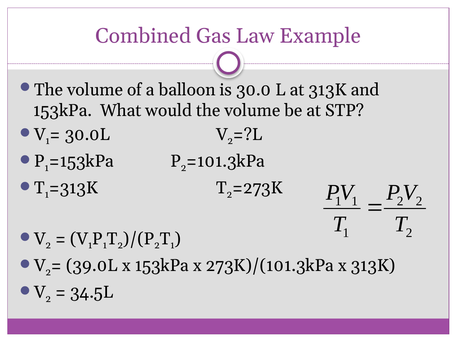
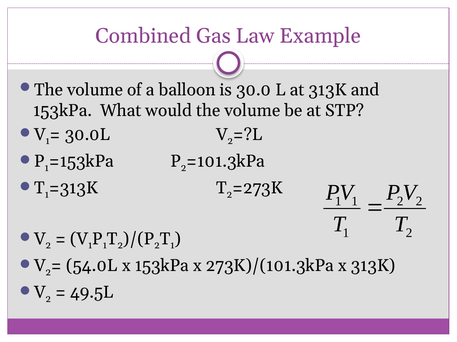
39.0L: 39.0L -> 54.0L (92, 266)
34.5L: 34.5L -> 49.5L (92, 293)
